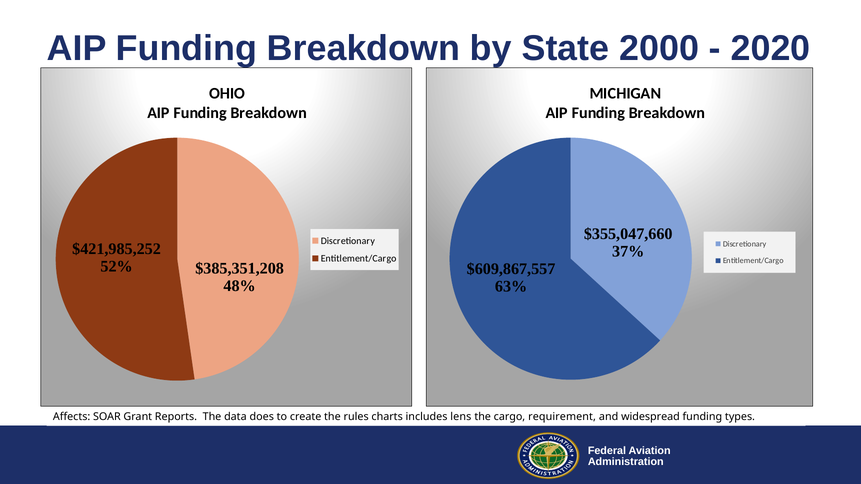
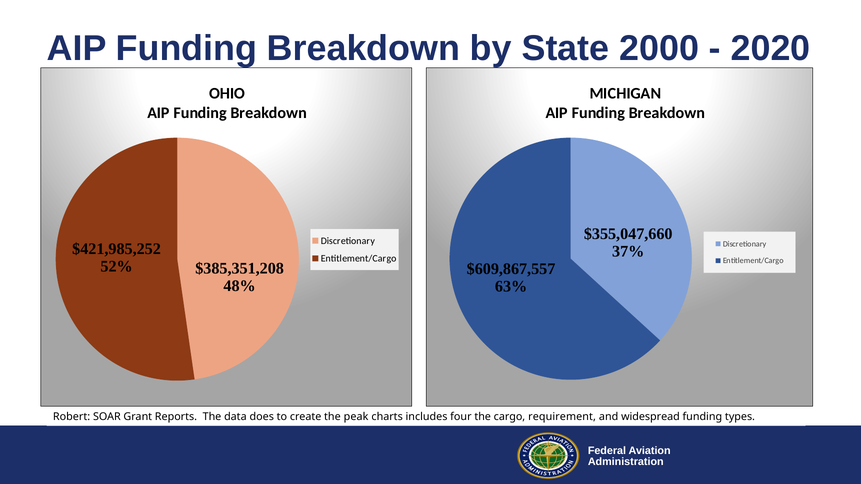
Affects: Affects -> Robert (72, 417)
rules: rules -> peak (356, 417)
lens: lens -> four (461, 417)
